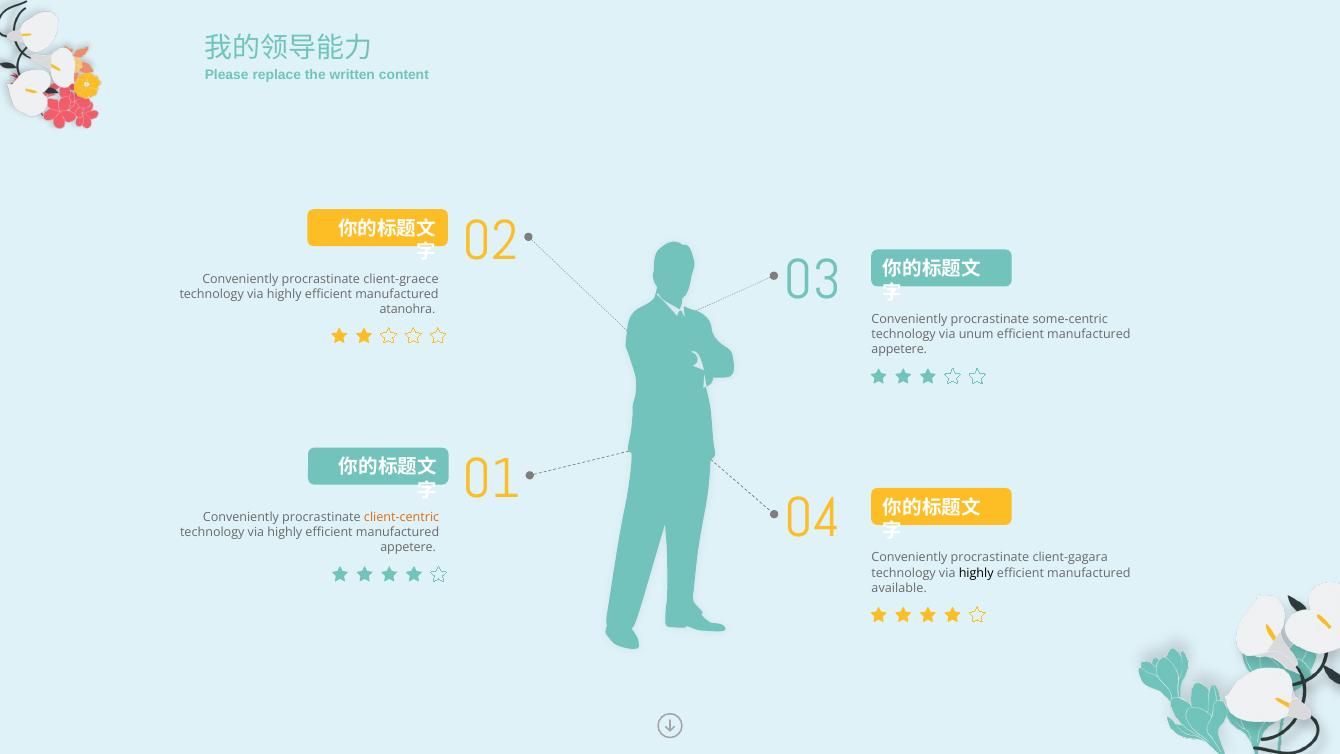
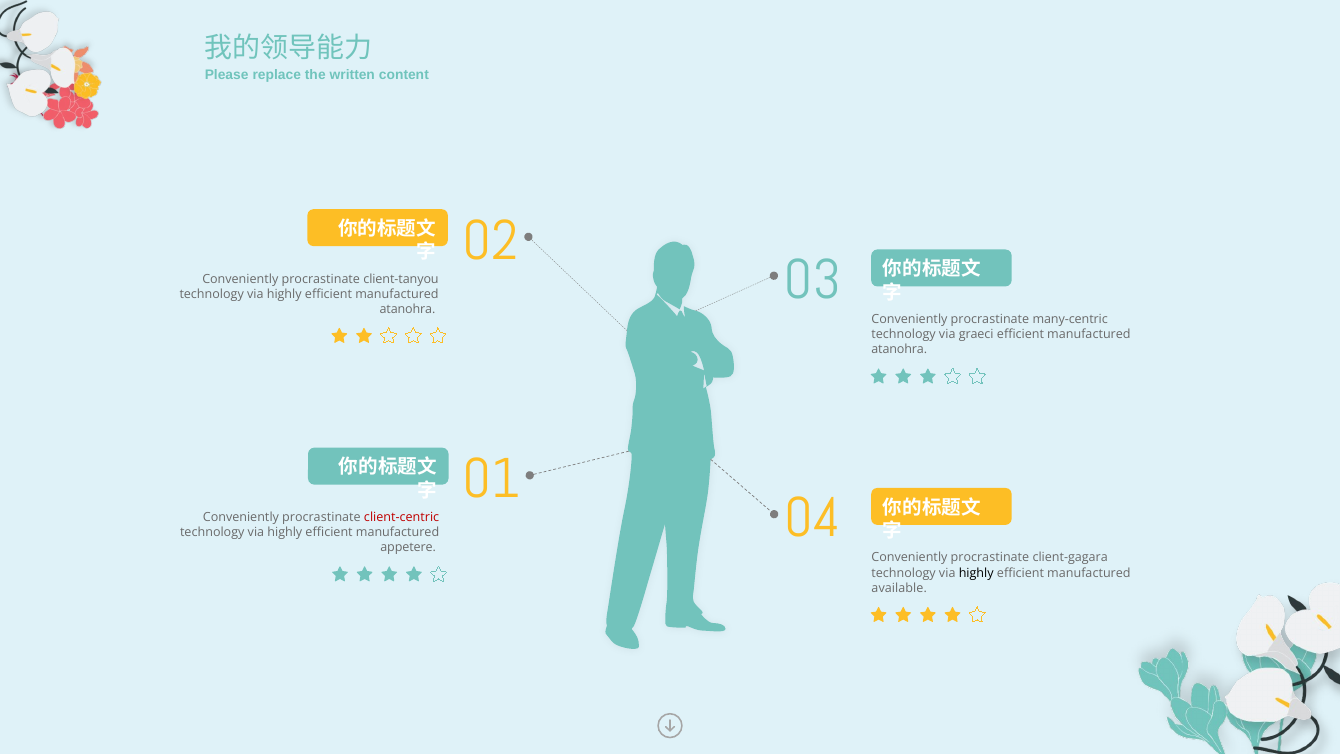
client-graece: client-graece -> client-tanyou (401, 279)
some-centric: some-centric -> many-centric (1070, 319)
unum: unum -> graeci (976, 334)
appetere: appetere -> atanohra (899, 349)
client-centric colour: orange -> red (402, 517)
